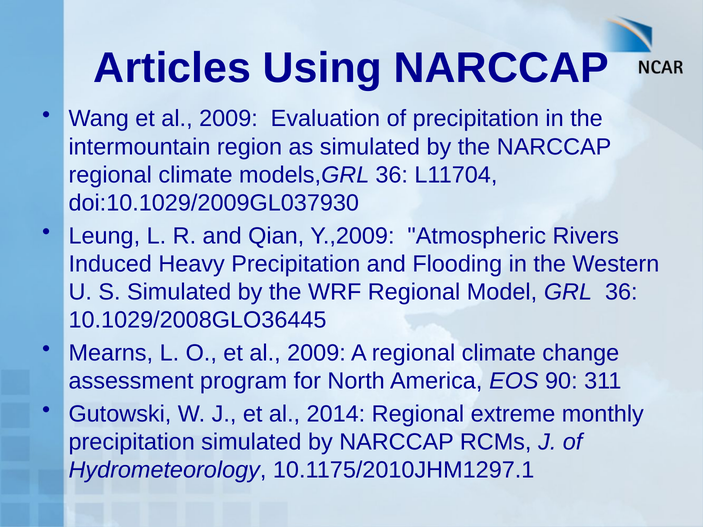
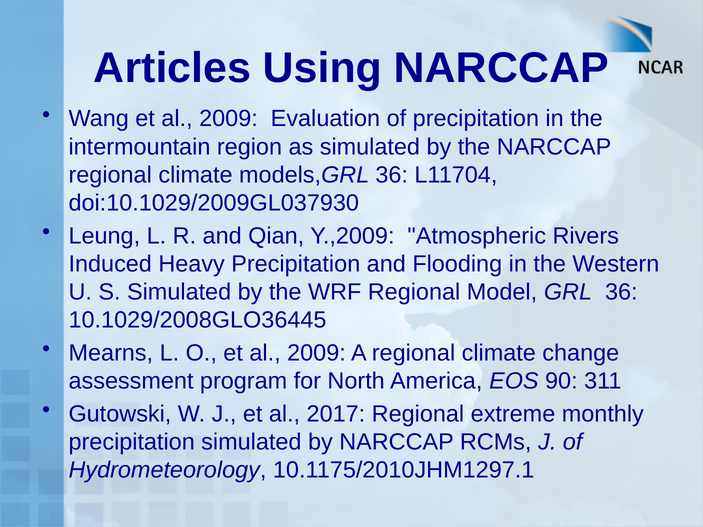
2014: 2014 -> 2017 (336, 414)
